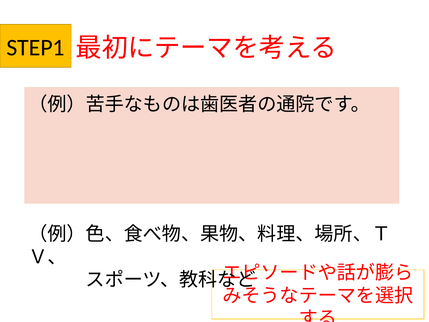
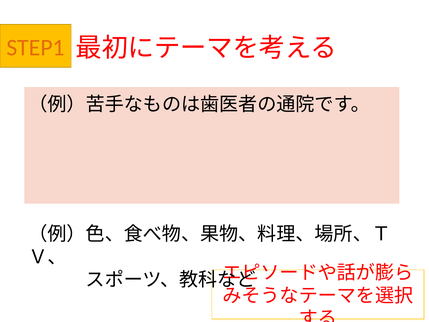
STEP1 colour: black -> orange (36, 47)
